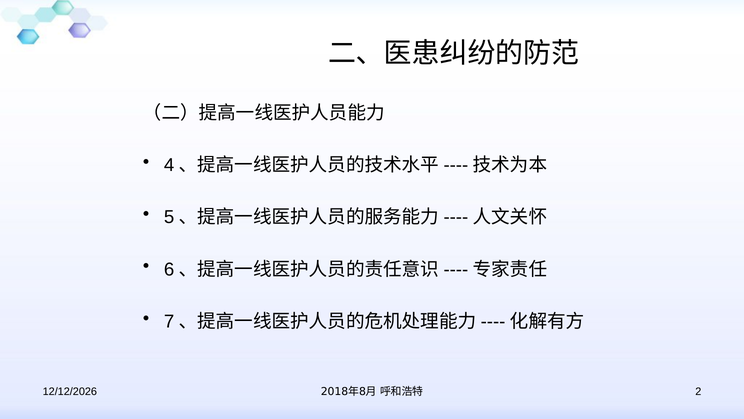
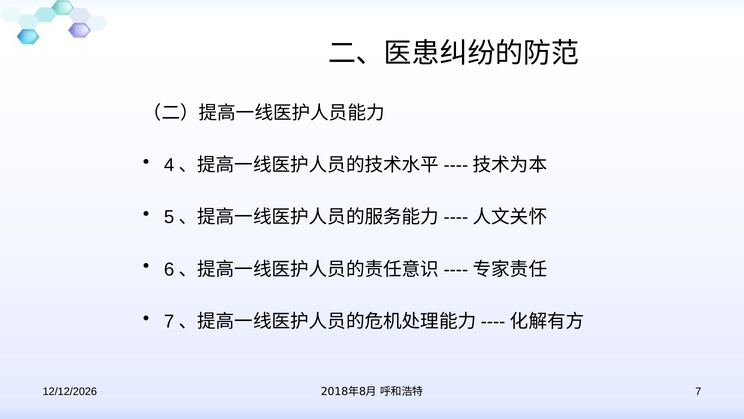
2: 2 -> 7 (698, 391)
